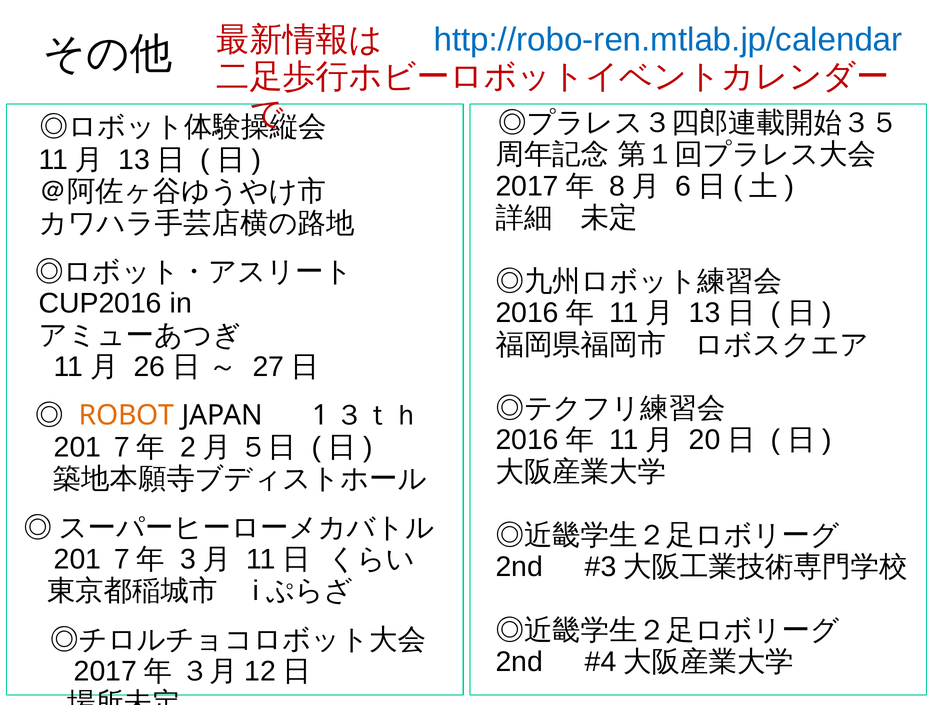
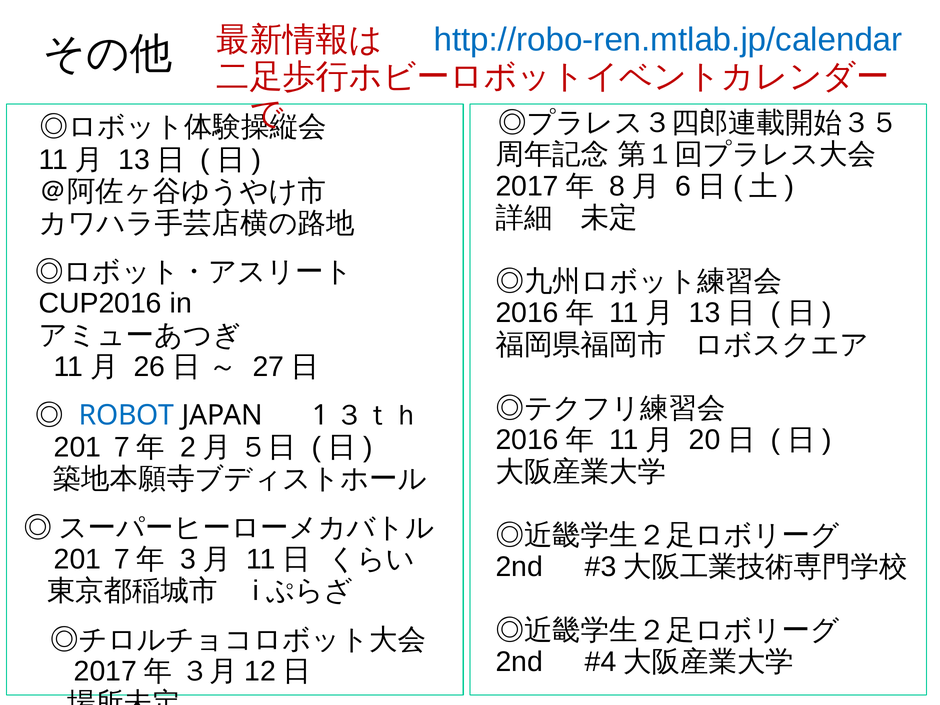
ROBOT colour: orange -> blue (126, 416)
